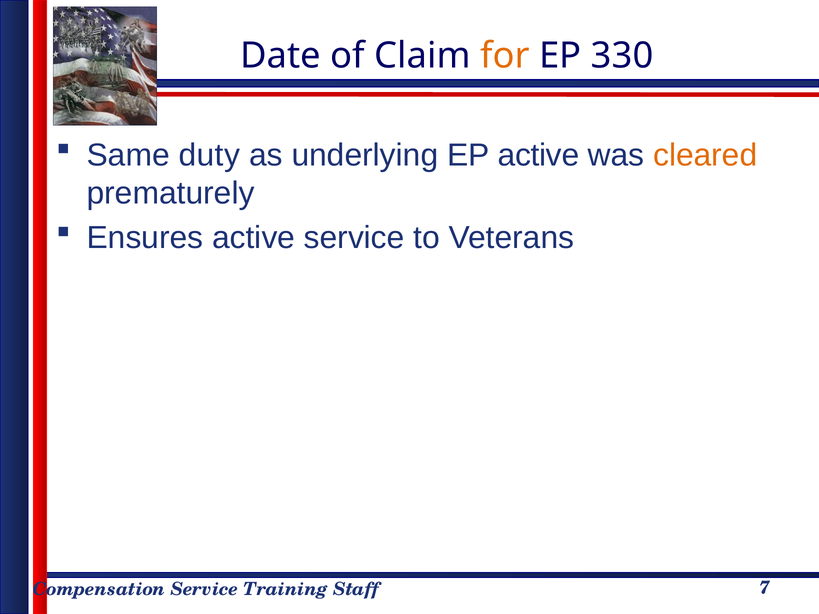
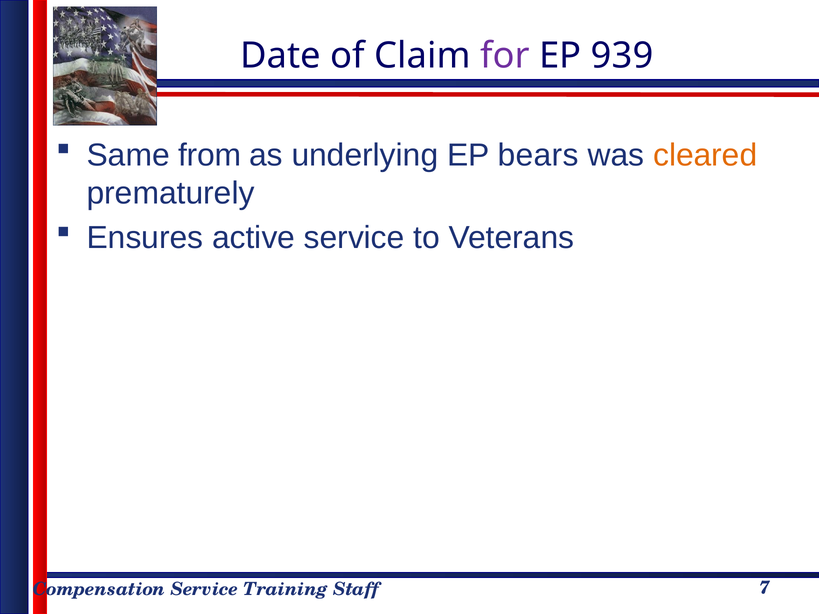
for colour: orange -> purple (505, 56)
330: 330 -> 939 (622, 56)
duty: duty -> from (210, 155)
EP active: active -> bears (538, 155)
